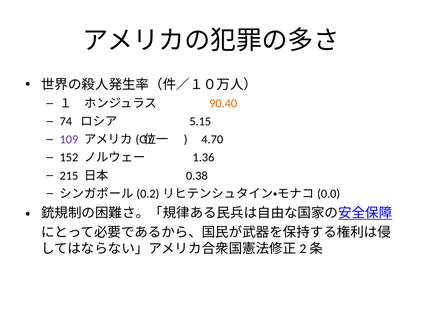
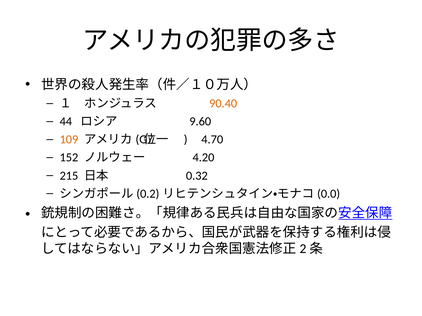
74: 74 -> 44 (66, 122)
5.15: 5.15 -> 9.60 (200, 122)
109 colour: purple -> orange (69, 140)
1.36: 1.36 -> 4.20 (203, 158)
0.38: 0.38 -> 0.32 (197, 176)
